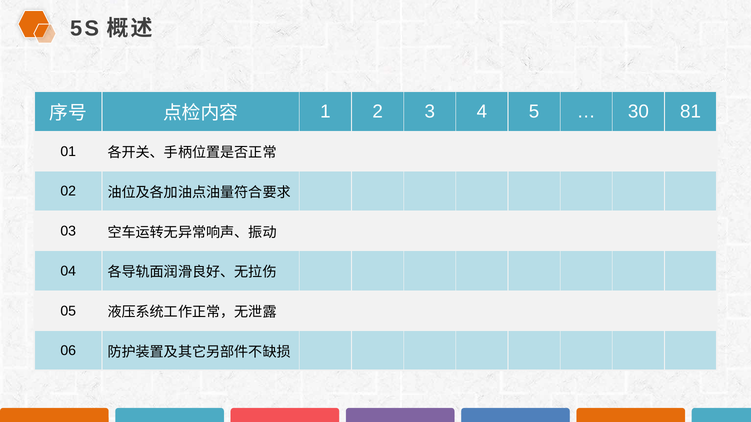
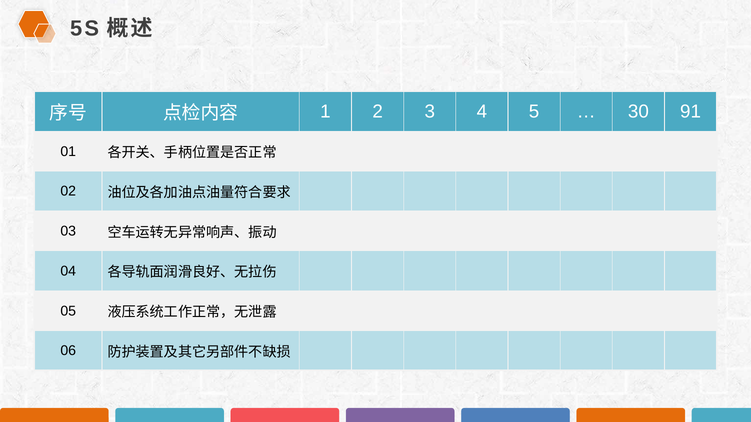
81: 81 -> 91 (691, 112)
